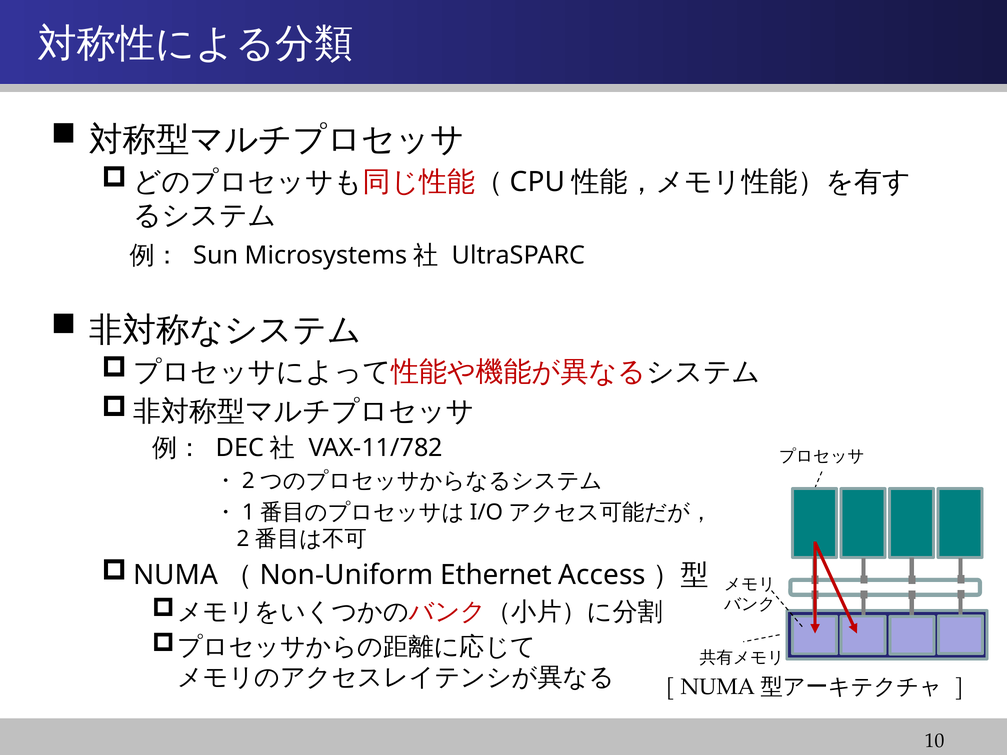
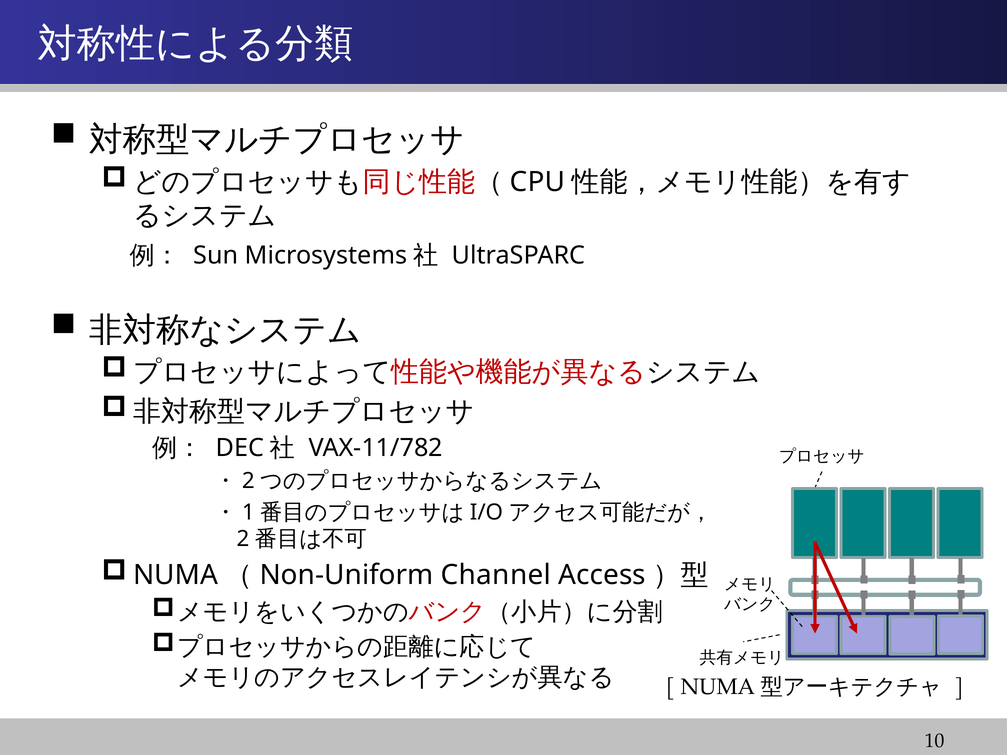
Ethernet: Ethernet -> Channel (496, 575)
